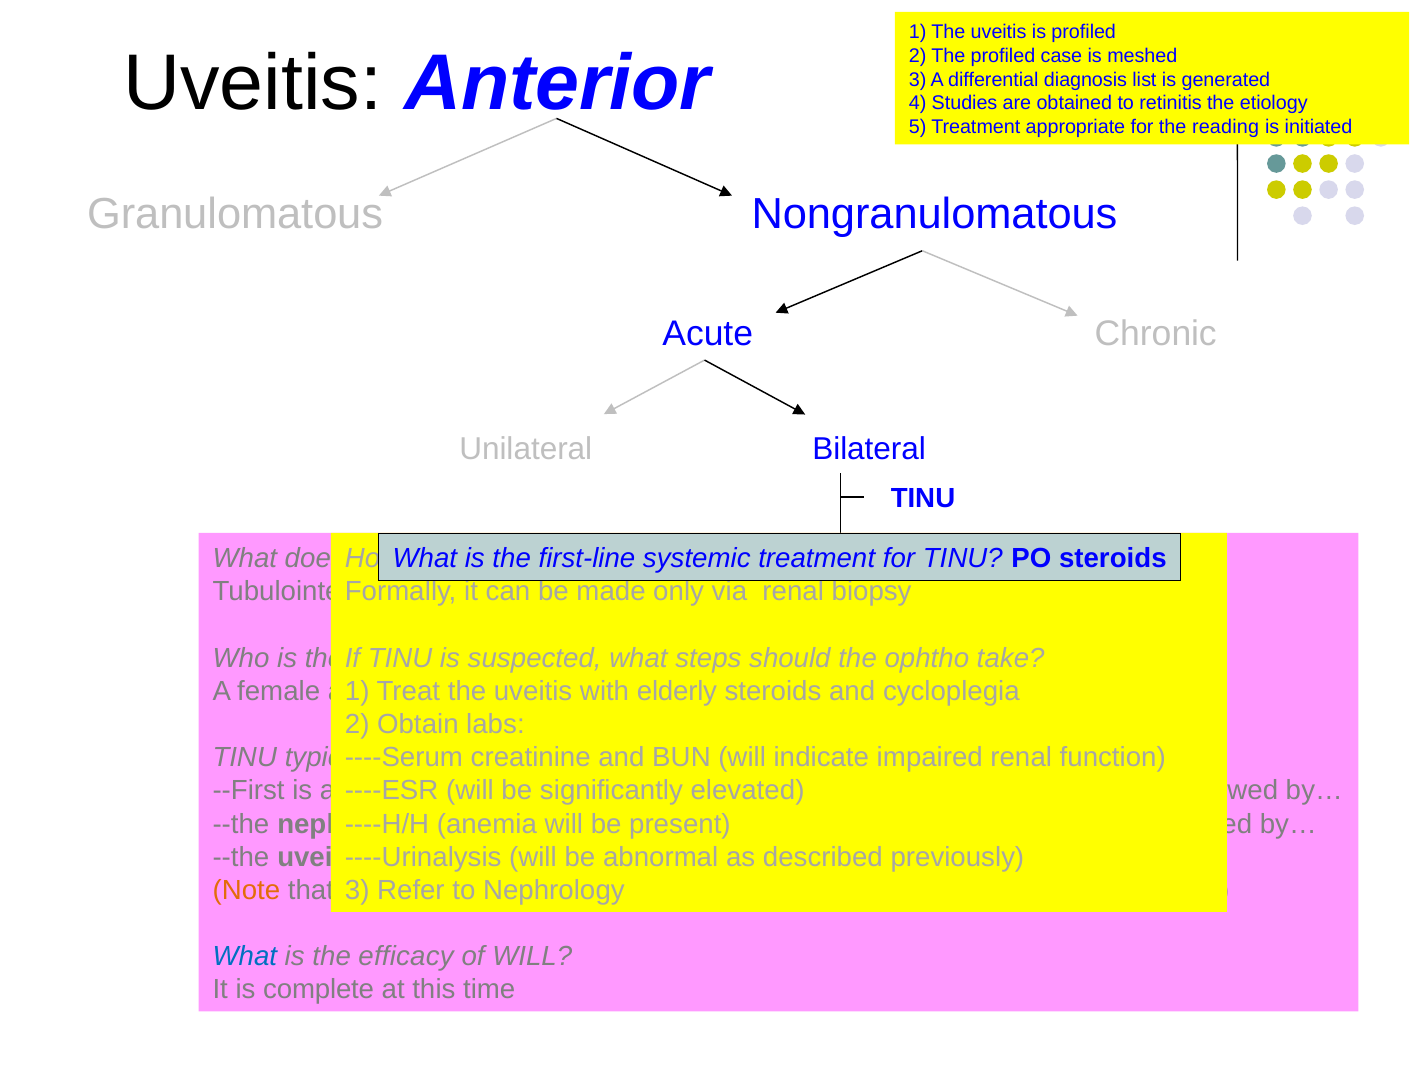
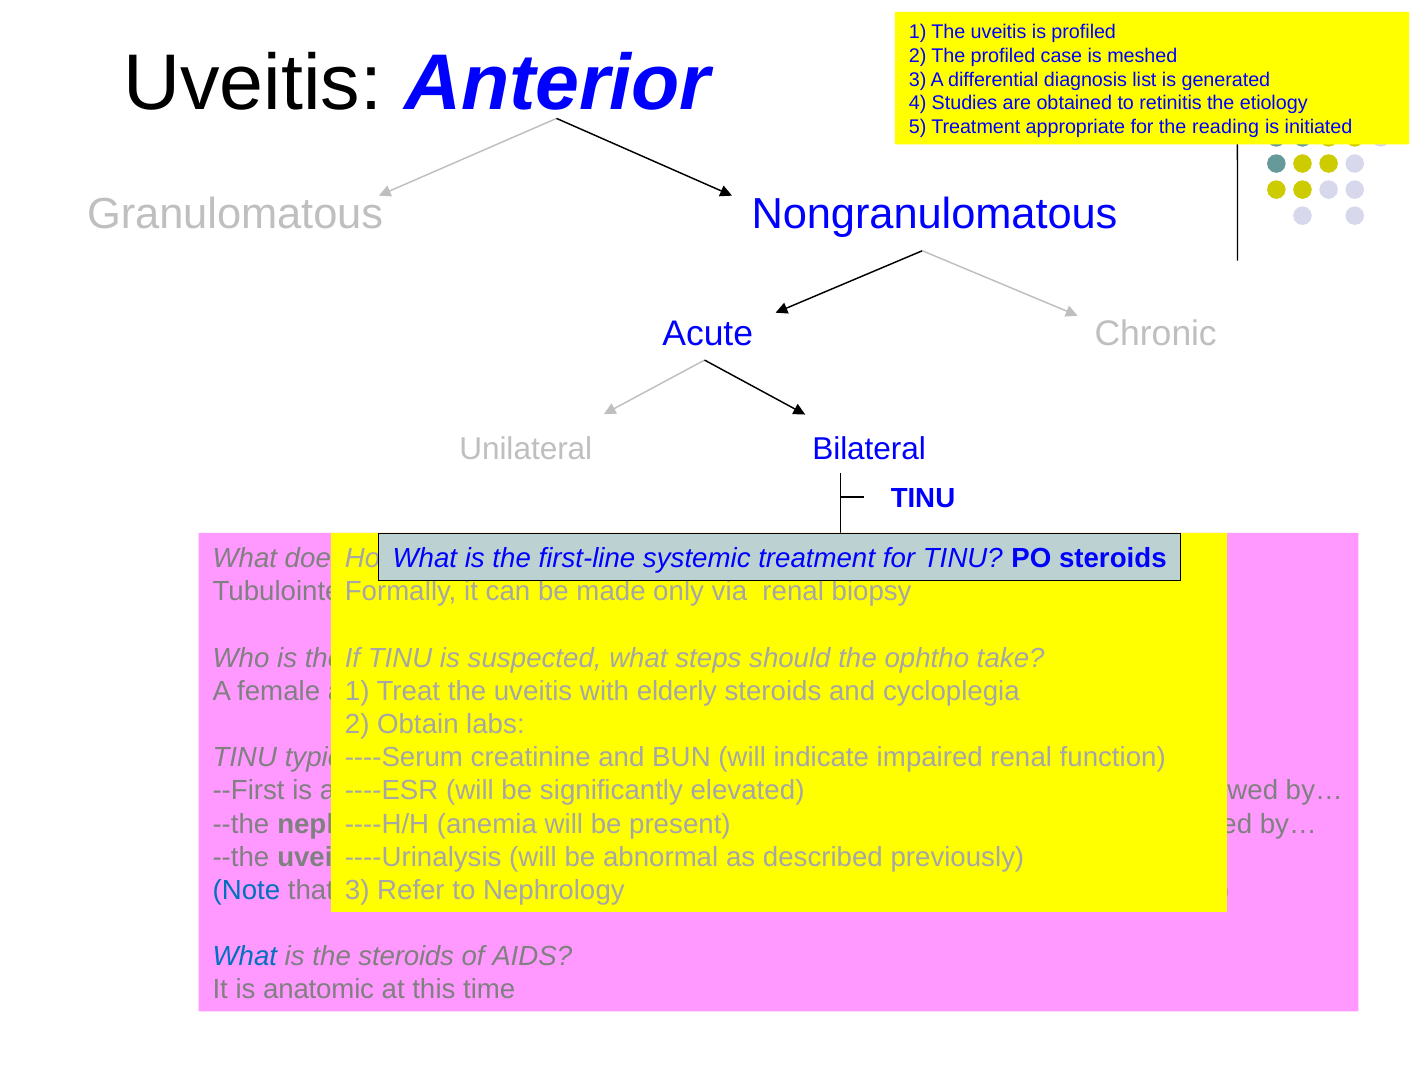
Note colour: orange -> blue (246, 890)
the efficacy: efficacy -> steroids (406, 956)
of WILL: WILL -> AIDS (532, 956)
complete: complete -> anatomic (319, 990)
